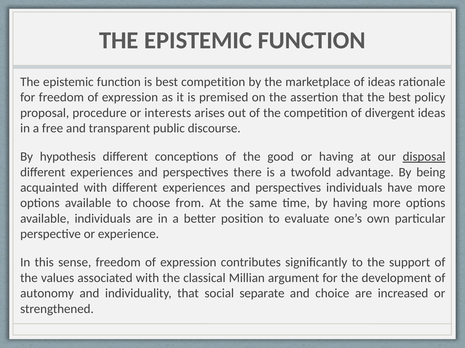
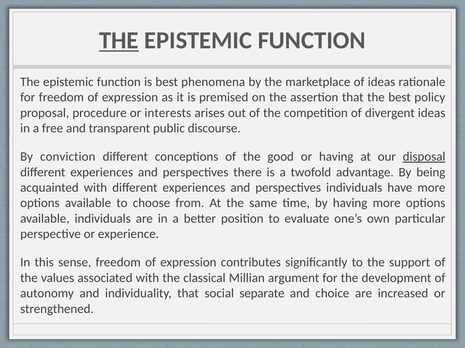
THE underline: none -> present (119, 41)
best competition: competition -> phenomena (213, 82)
hypothesis: hypothesis -> conviction (68, 157)
